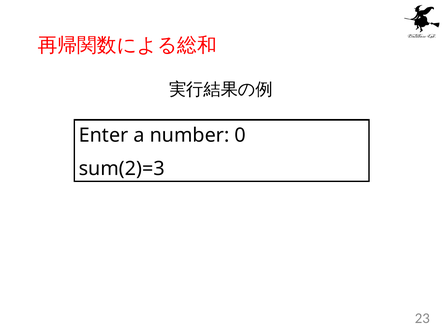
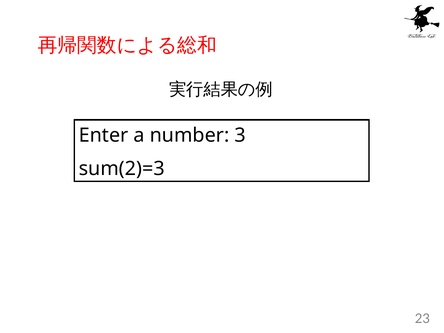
0: 0 -> 3 (240, 135)
